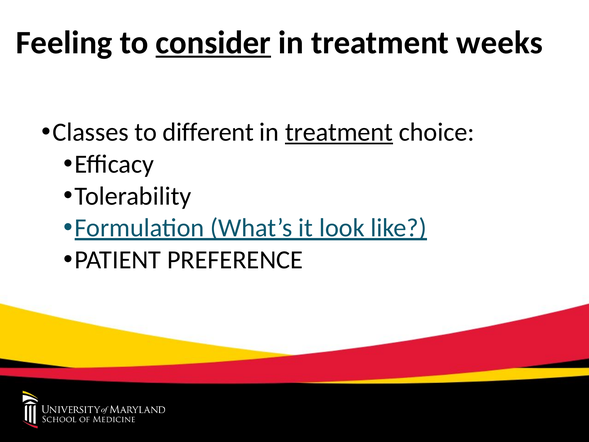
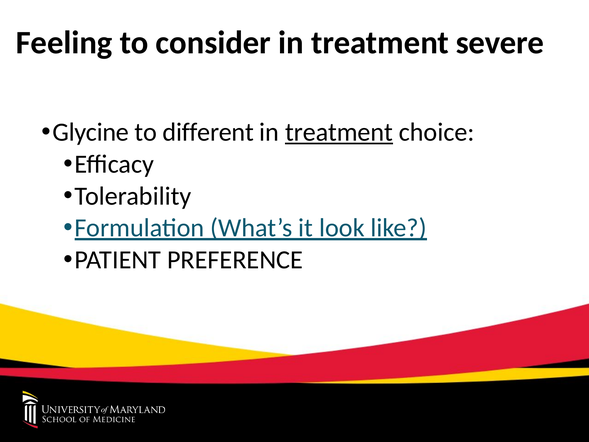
consider underline: present -> none (213, 43)
weeks: weeks -> severe (500, 43)
Classes: Classes -> Glycine (91, 132)
